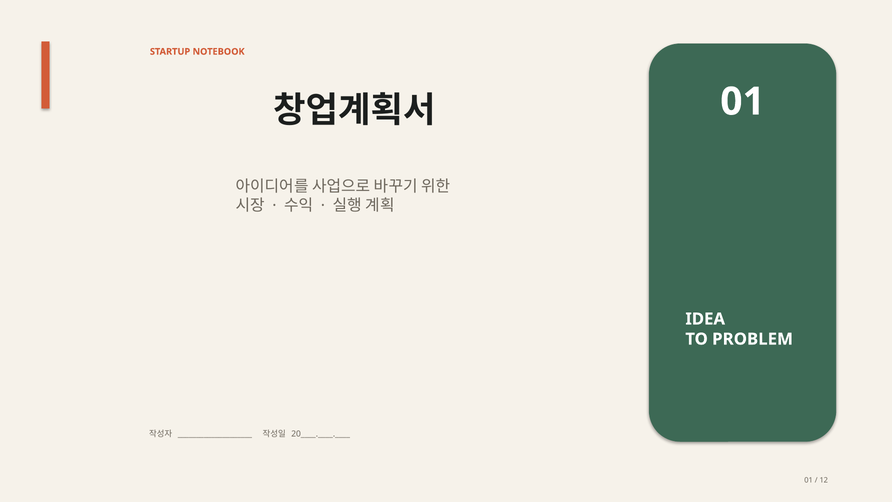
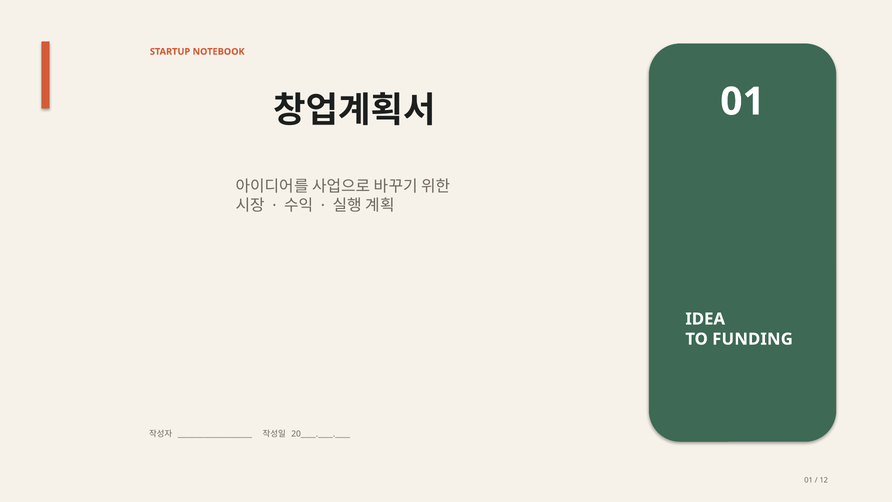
PROBLEM: PROBLEM -> FUNDING (753, 339)
